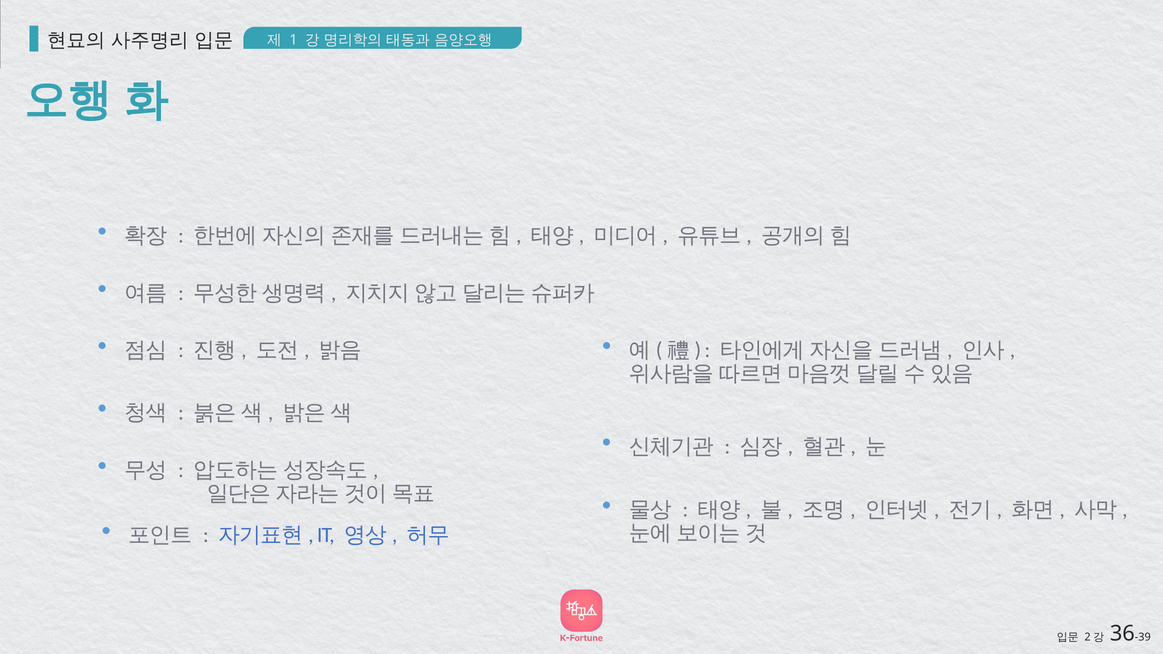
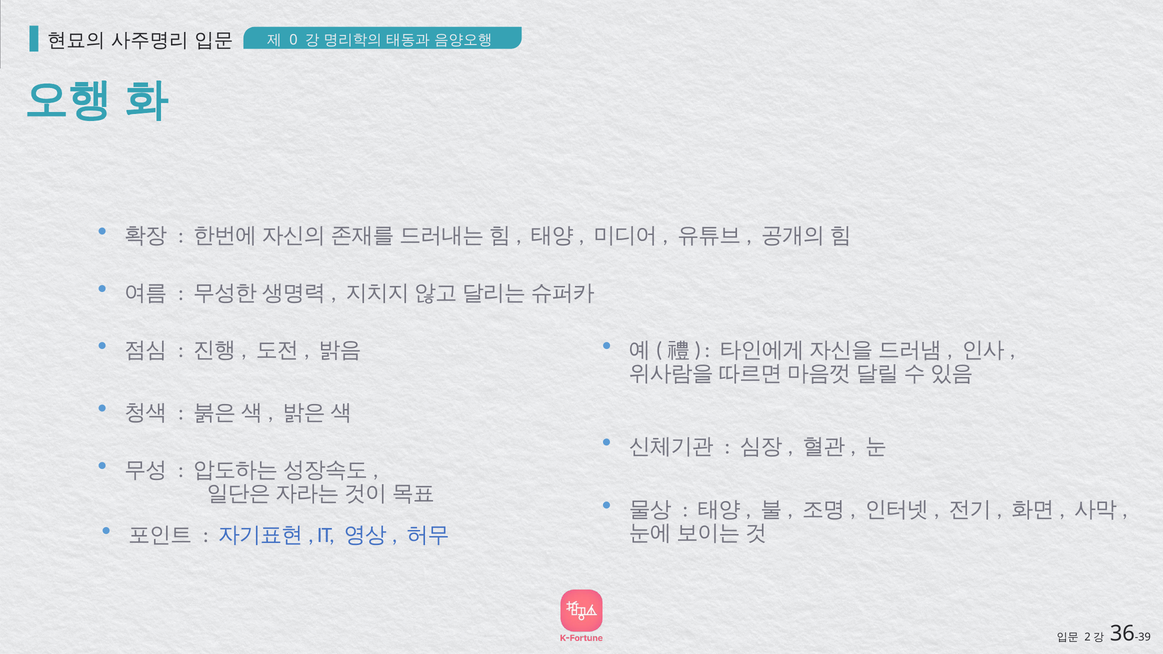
1: 1 -> 0 (293, 40)
